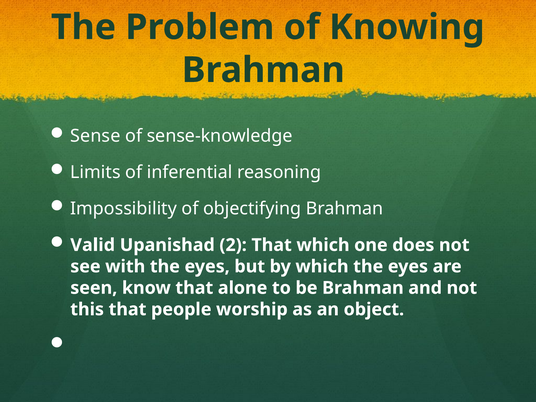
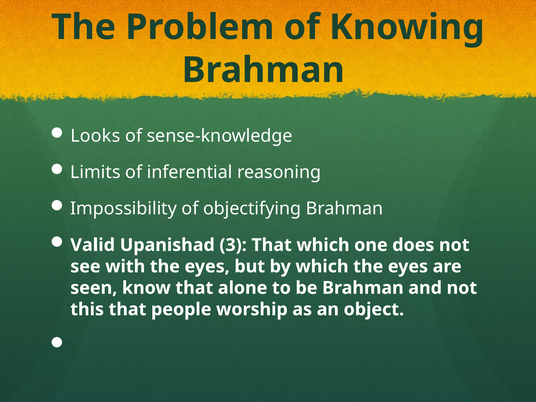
Sense: Sense -> Looks (95, 136)
2: 2 -> 3 (233, 245)
